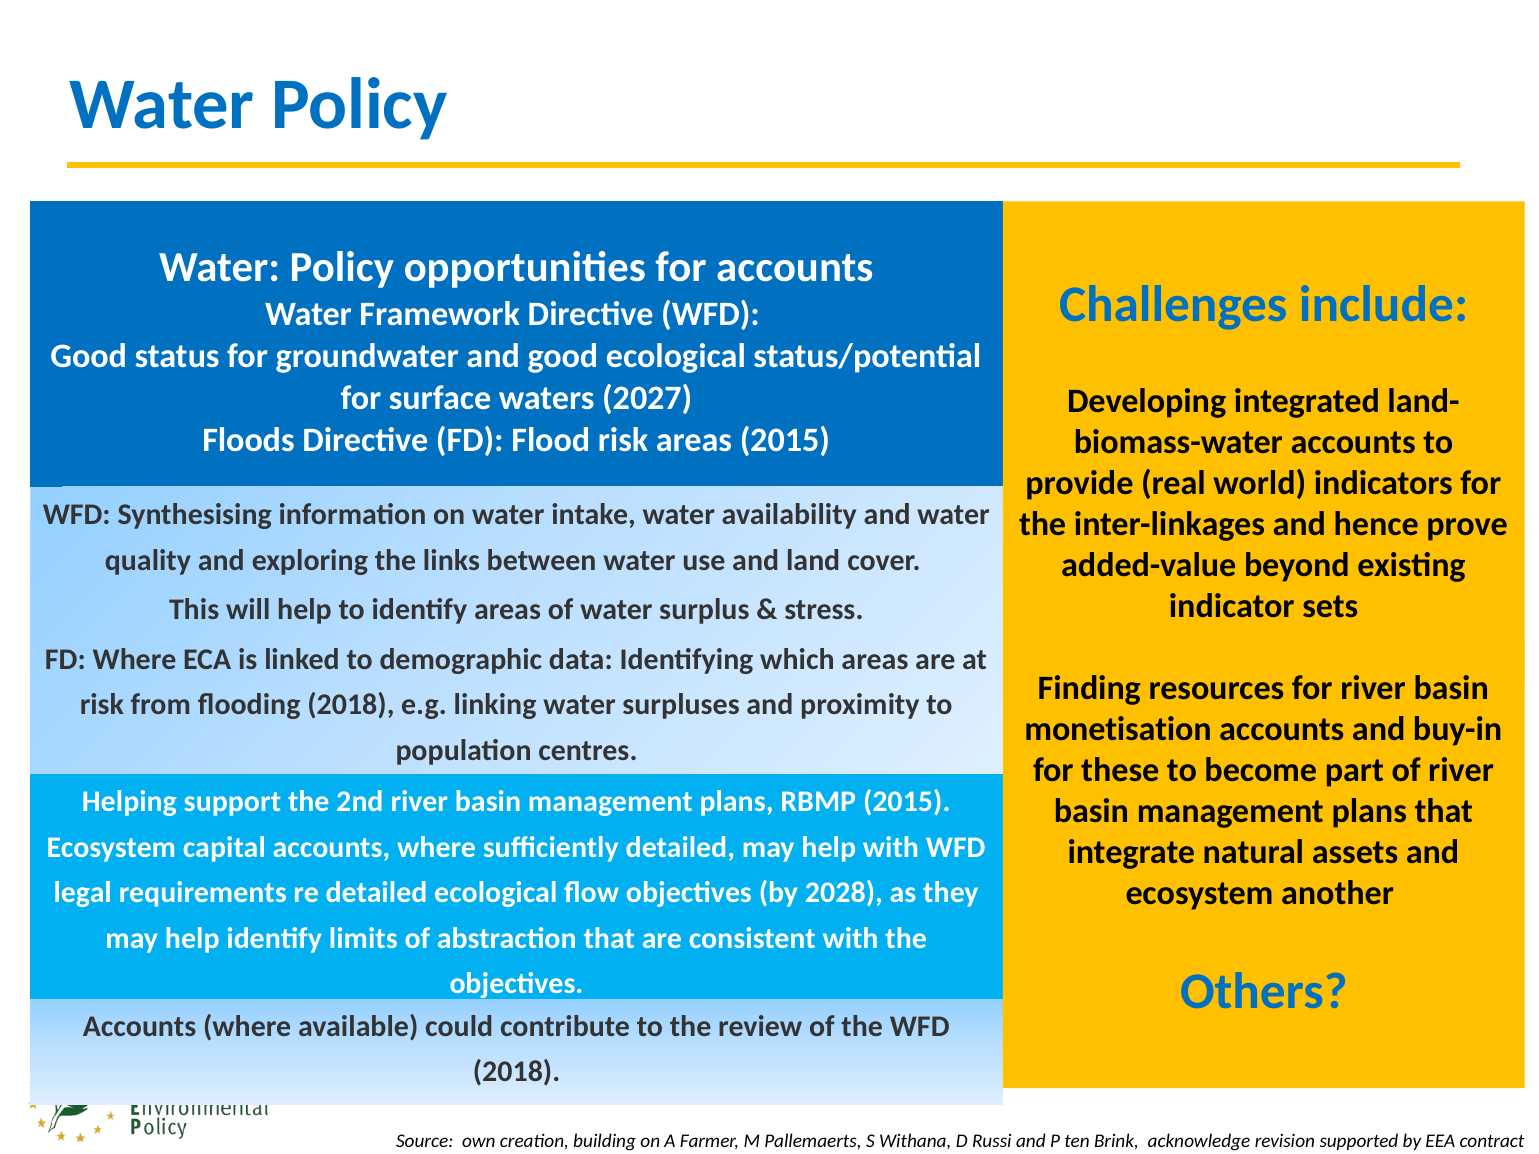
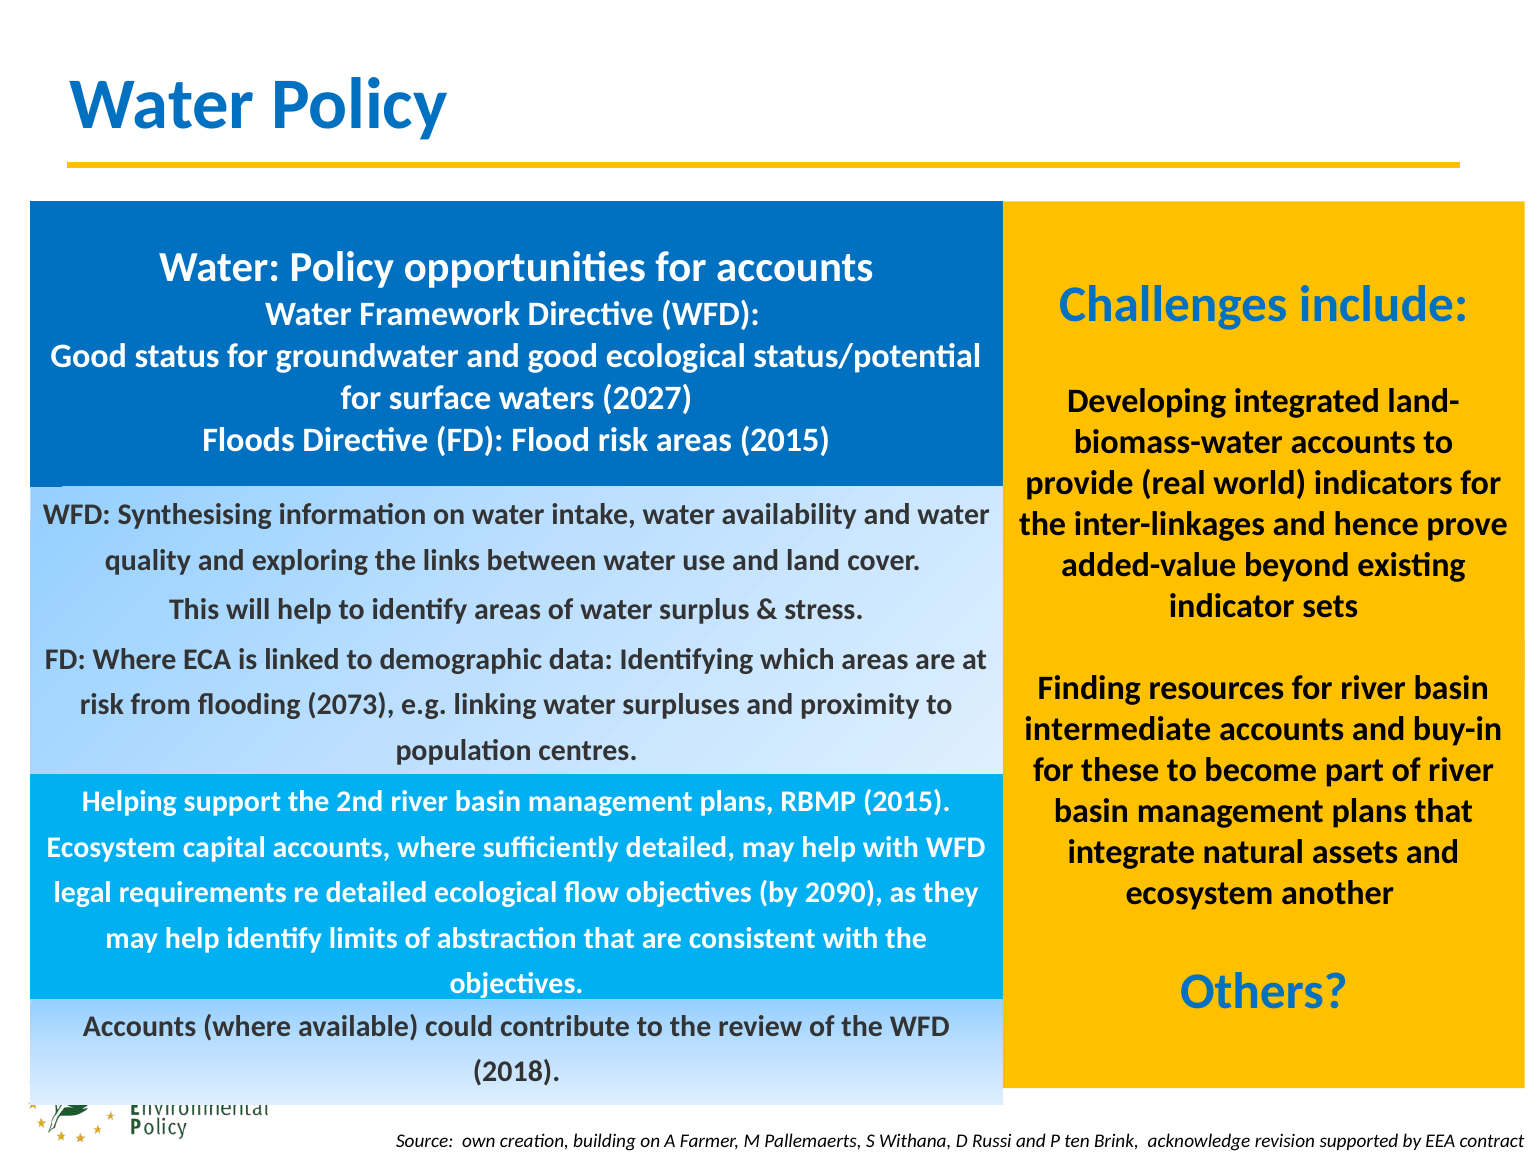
2018: 2018 -> 2073 (351, 705)
monetisation: monetisation -> intermediate (1118, 729)
2028: 2028 -> 2090 (844, 893)
